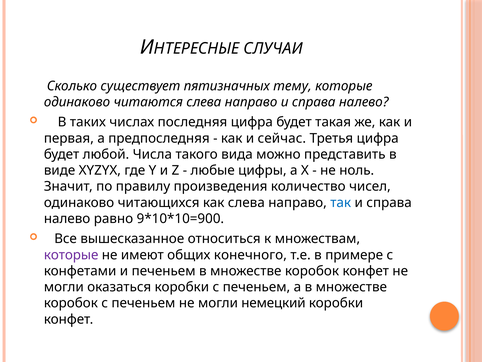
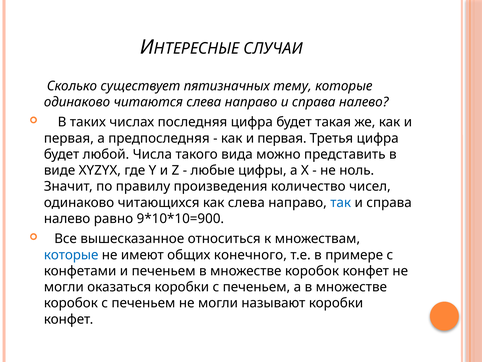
сейчас: сейчас -> первая (282, 138)
которые colour: purple -> blue (71, 255)
немецкий: немецкий -> называют (273, 303)
